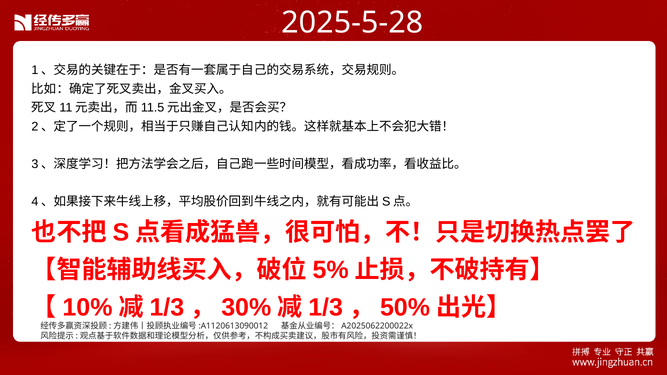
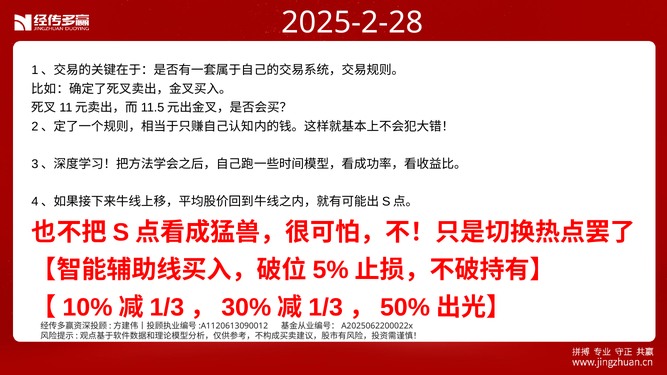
2025-5-28: 2025-5-28 -> 2025-2-28 (352, 23)
